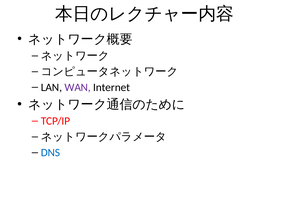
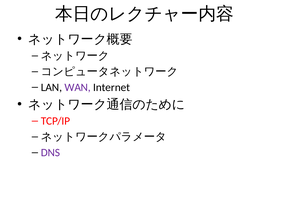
DNS colour: blue -> purple (50, 152)
